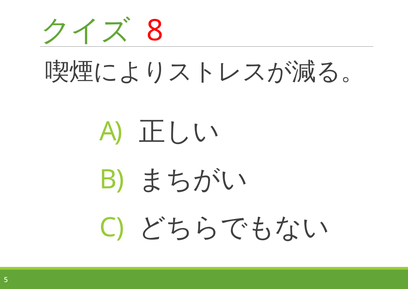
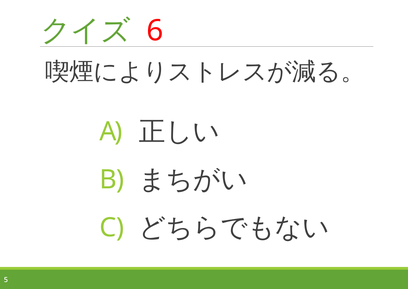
8: 8 -> 6 (155, 31)
